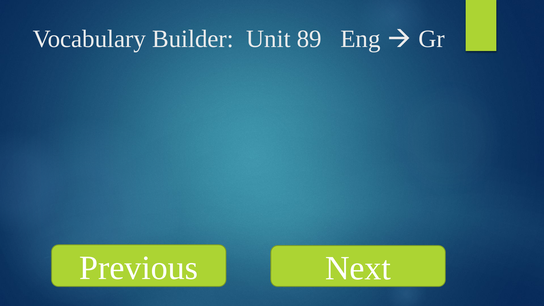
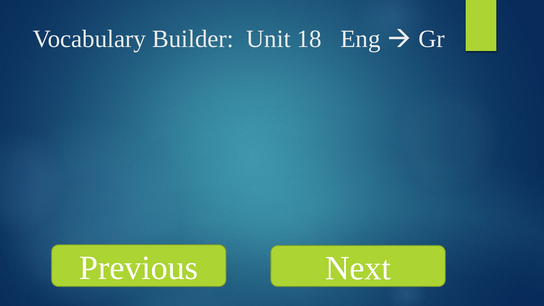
89: 89 -> 18 (309, 39)
